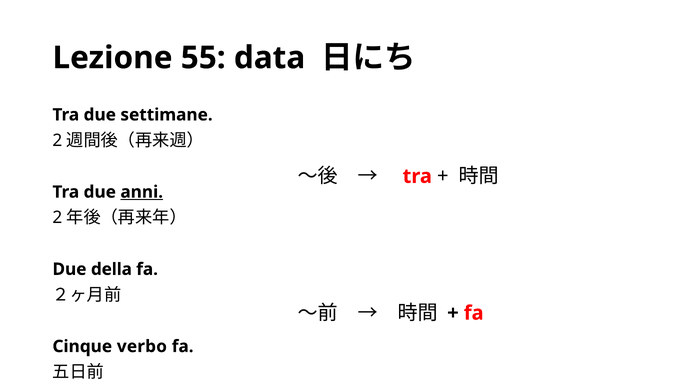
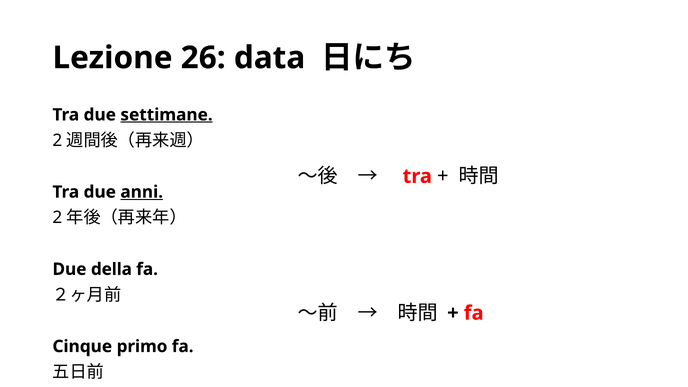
55: 55 -> 26 (203, 58)
settimane underline: none -> present (167, 115)
verbo: verbo -> primo (142, 346)
